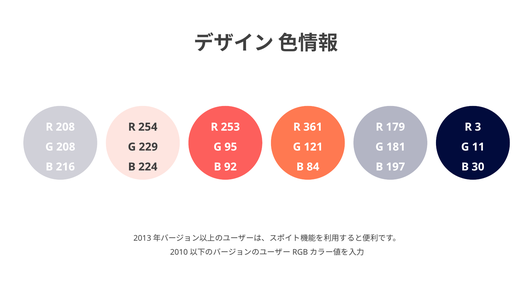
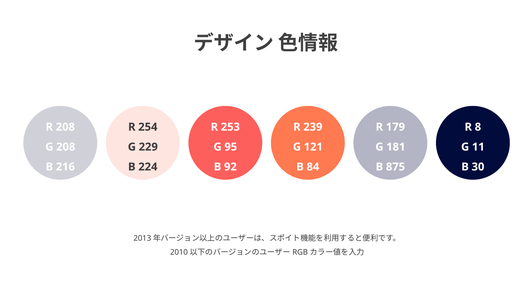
361: 361 -> 239 (313, 127)
3: 3 -> 8 (478, 127)
197: 197 -> 875 (395, 167)
